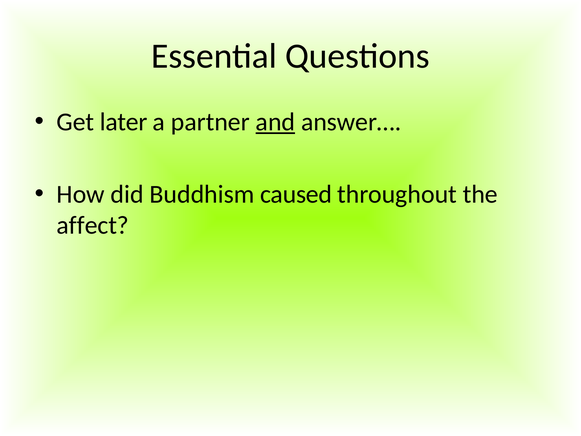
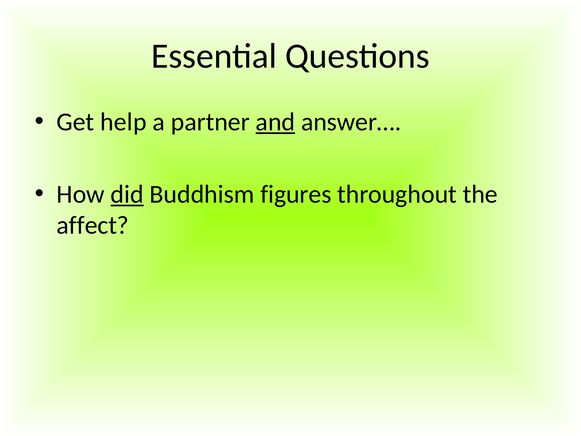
later: later -> help (123, 122)
did underline: none -> present (127, 194)
caused: caused -> figures (296, 194)
